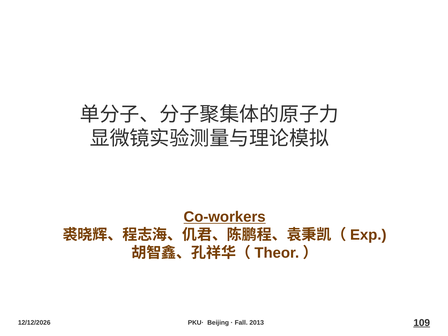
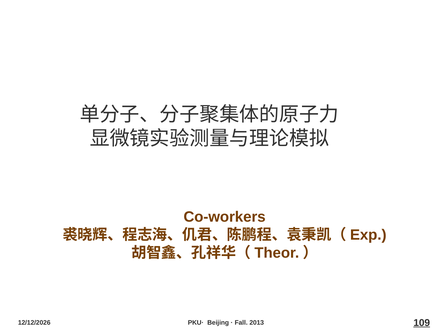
Co-workers underline: present -> none (225, 217)
